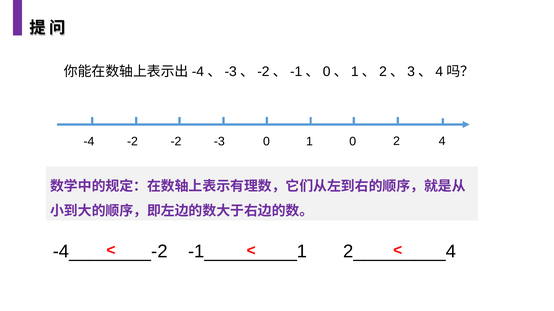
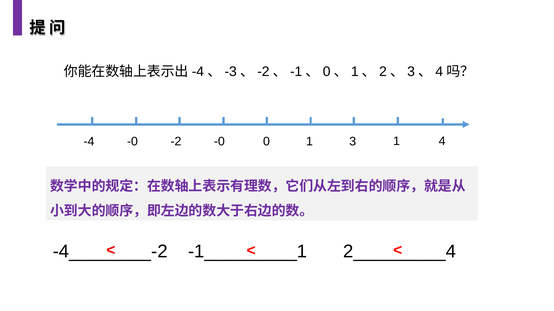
-2: -2 -> -0 (132, 142)
-3: -3 -> -0 (219, 142)
0 0: 0 -> 3 (353, 142)
-4 2: 2 -> 1 (397, 141)
